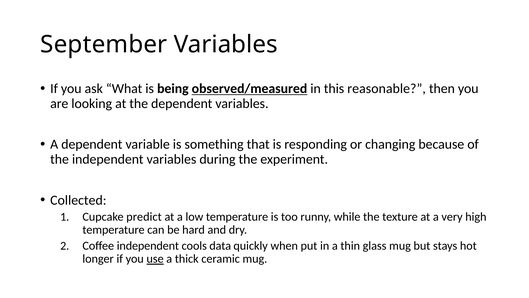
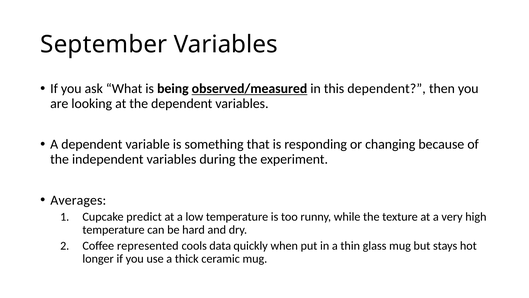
this reasonable: reasonable -> dependent (387, 89)
Collected: Collected -> Averages (78, 200)
Coffee independent: independent -> represented (148, 245)
use underline: present -> none (155, 259)
